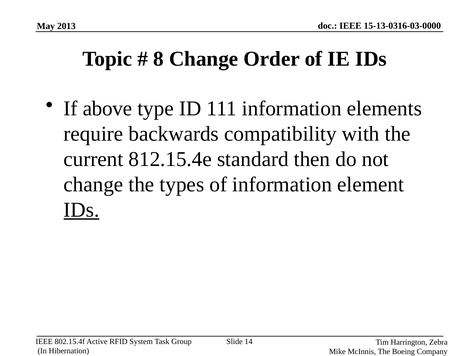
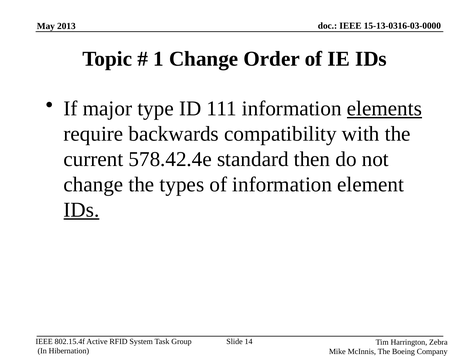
8: 8 -> 1 (159, 59)
above: above -> major (107, 109)
elements underline: none -> present (384, 109)
812.15.4e: 812.15.4e -> 578.42.4e (170, 159)
